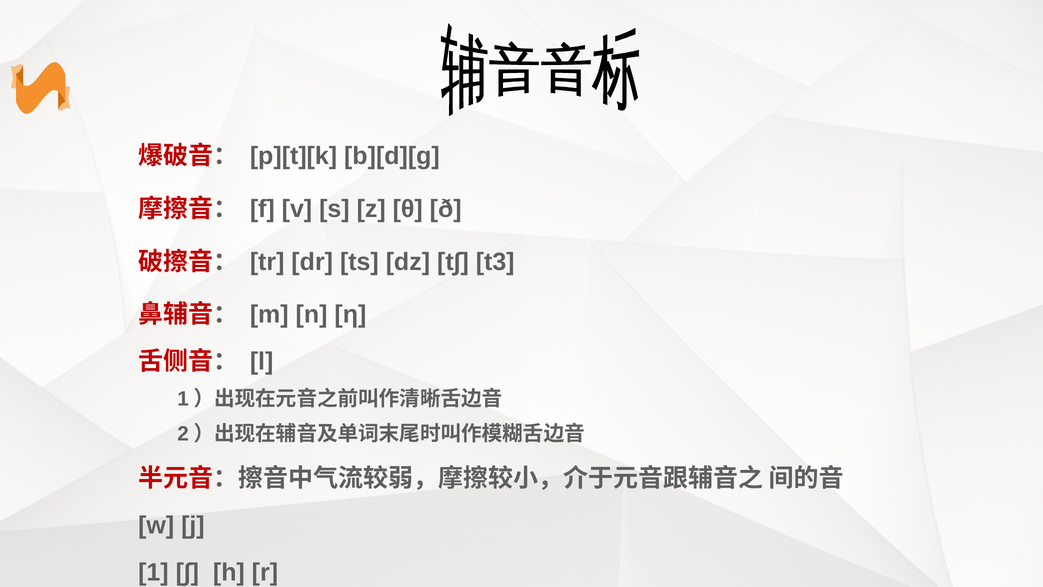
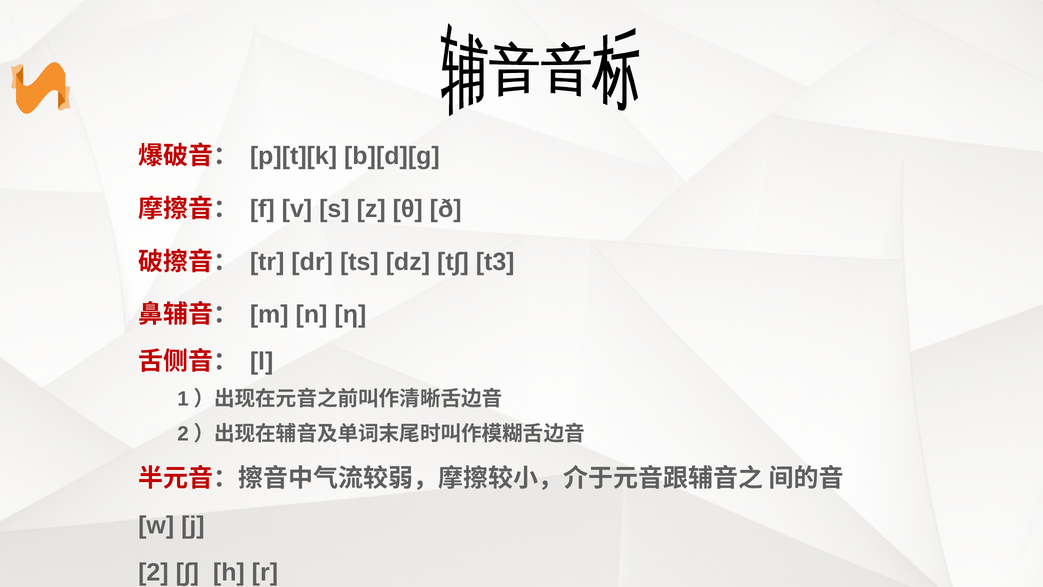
1: 1 -> 2 (153, 572)
